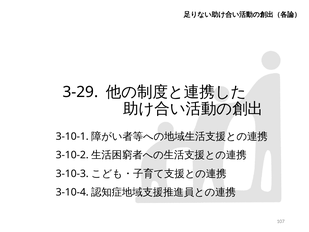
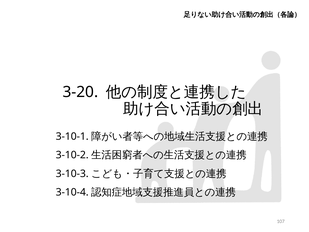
3-29: 3-29 -> 3-20 (80, 92)
